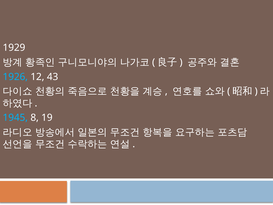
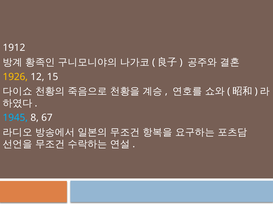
1929: 1929 -> 1912 (14, 48)
1926 colour: light blue -> yellow (15, 77)
43: 43 -> 15 (53, 77)
19: 19 -> 67 (47, 118)
